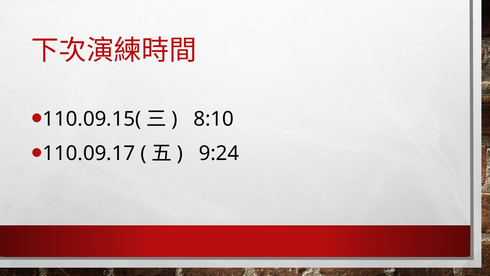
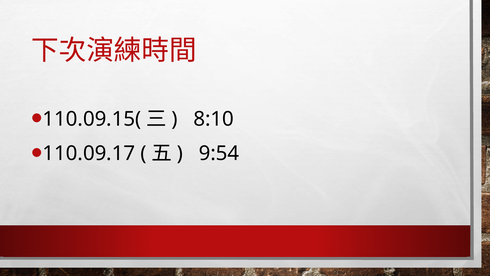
9:24: 9:24 -> 9:54 (219, 153)
